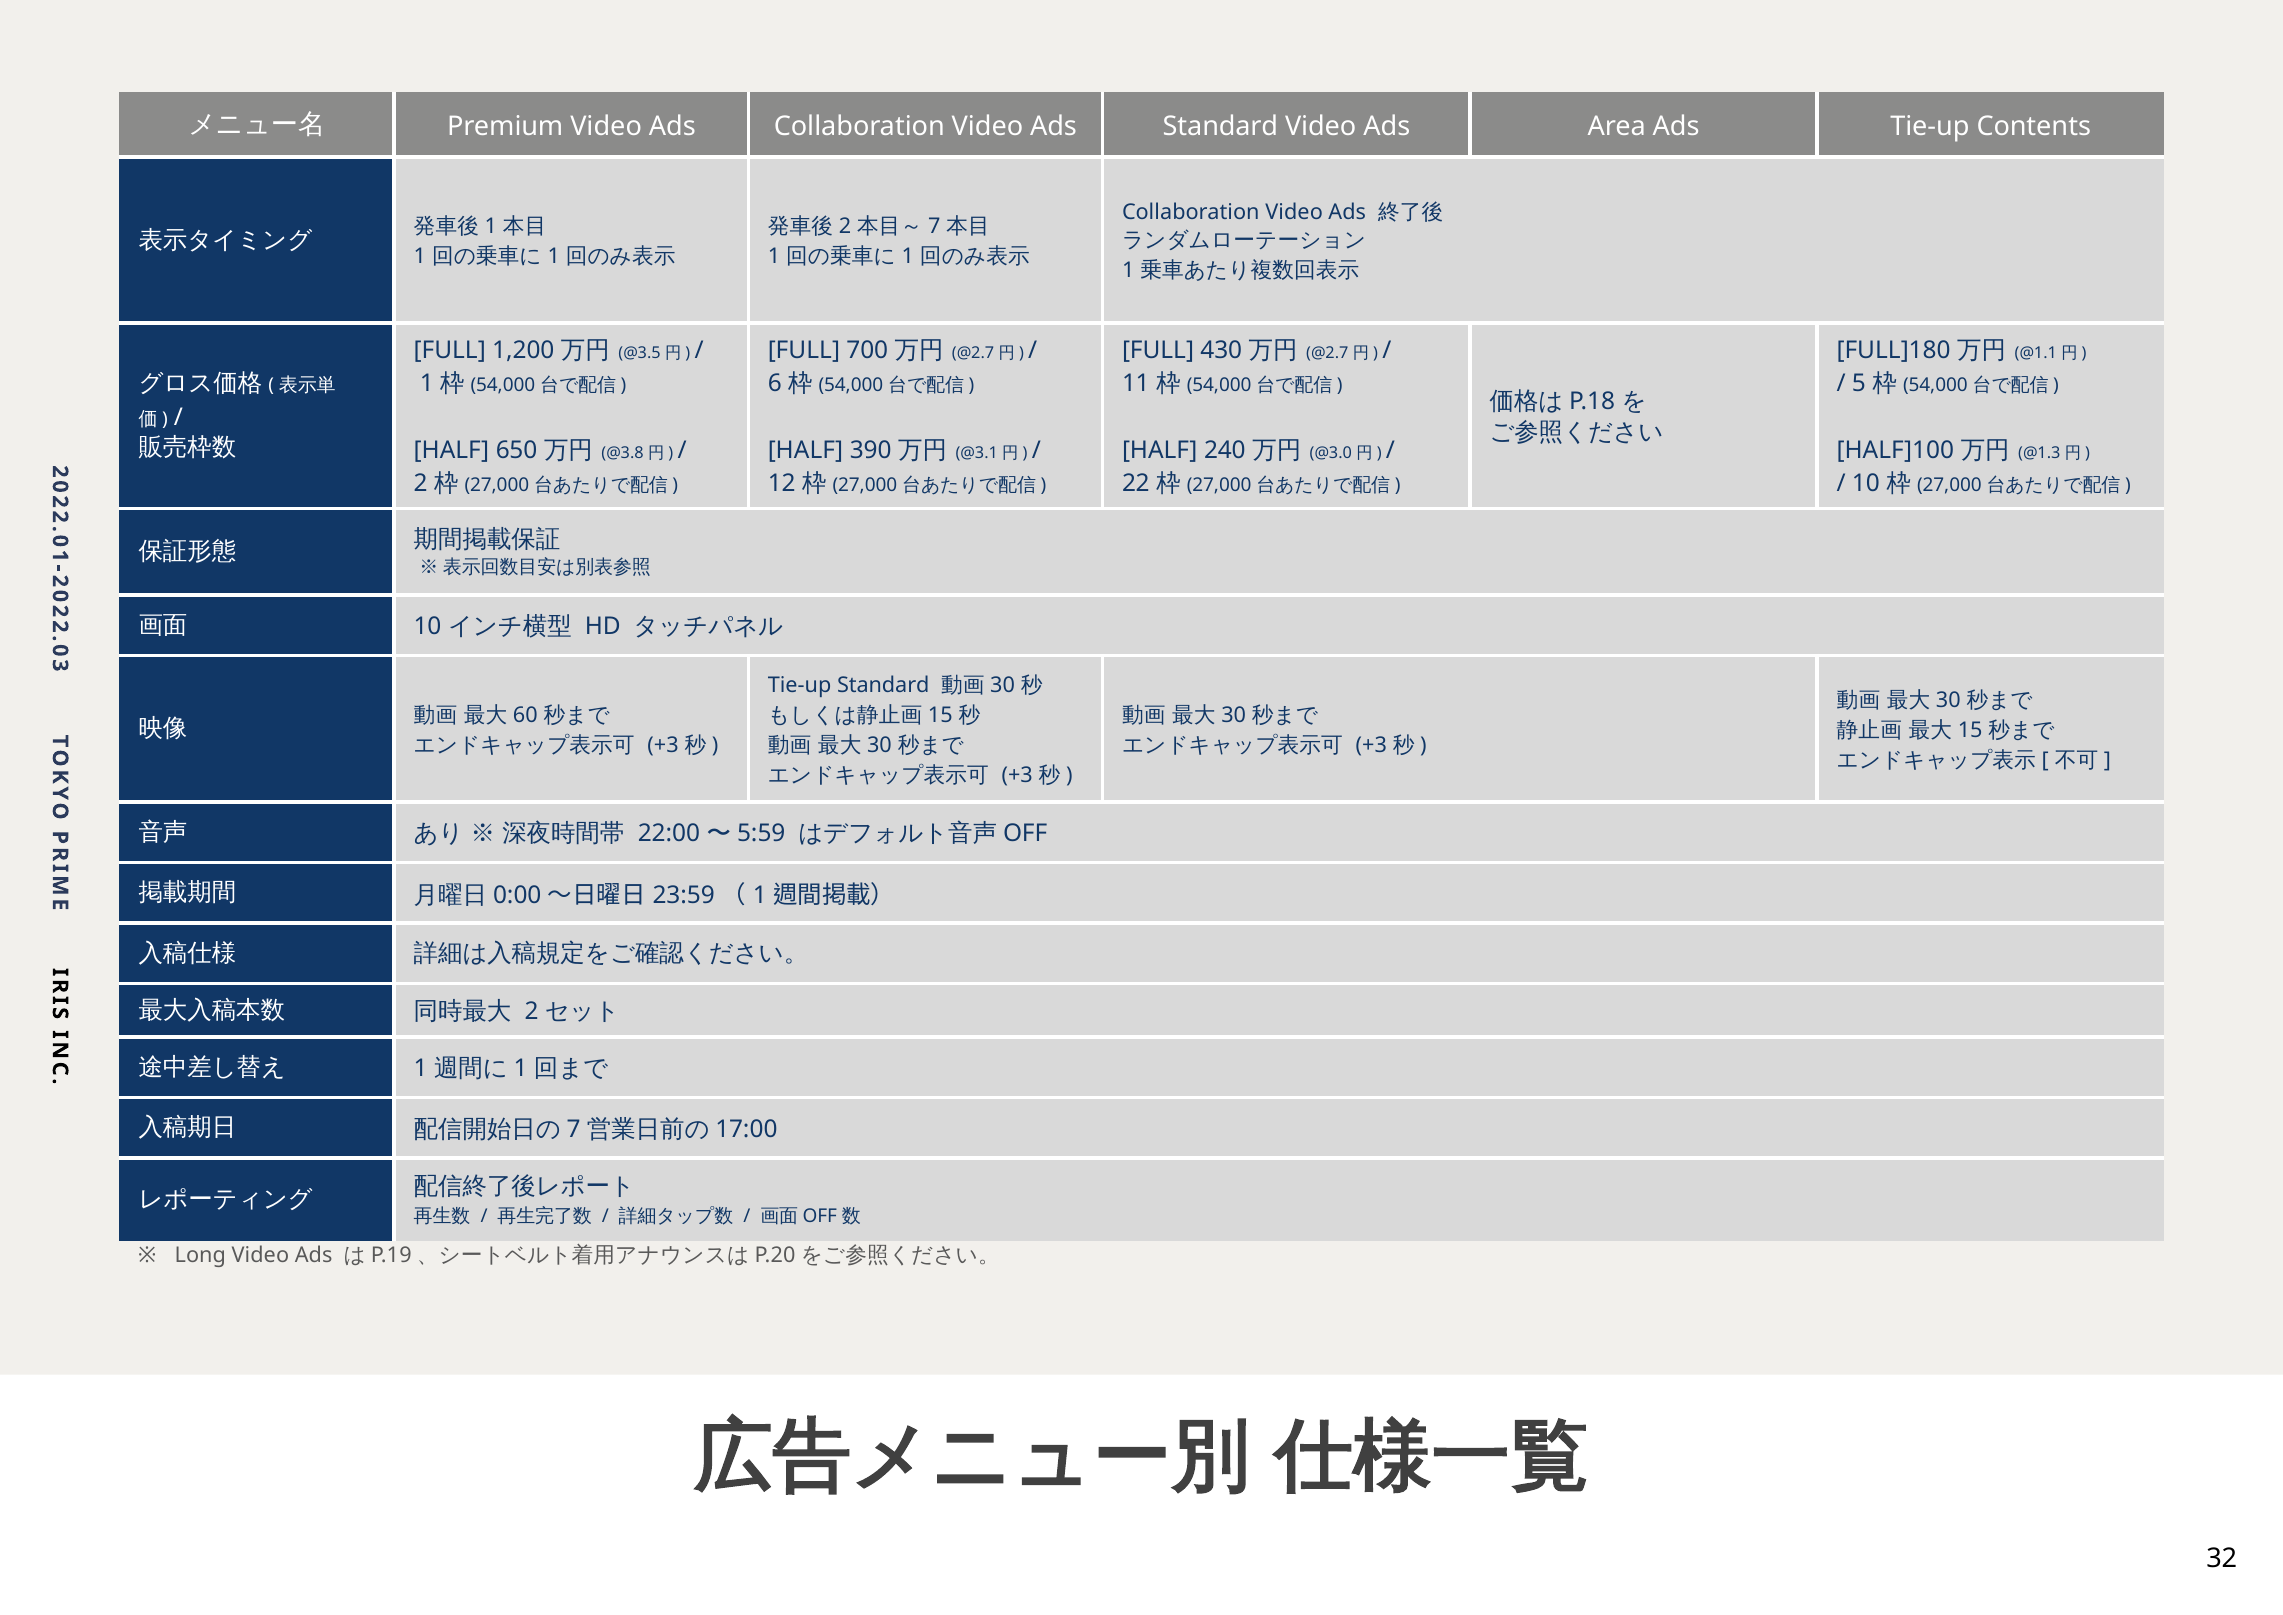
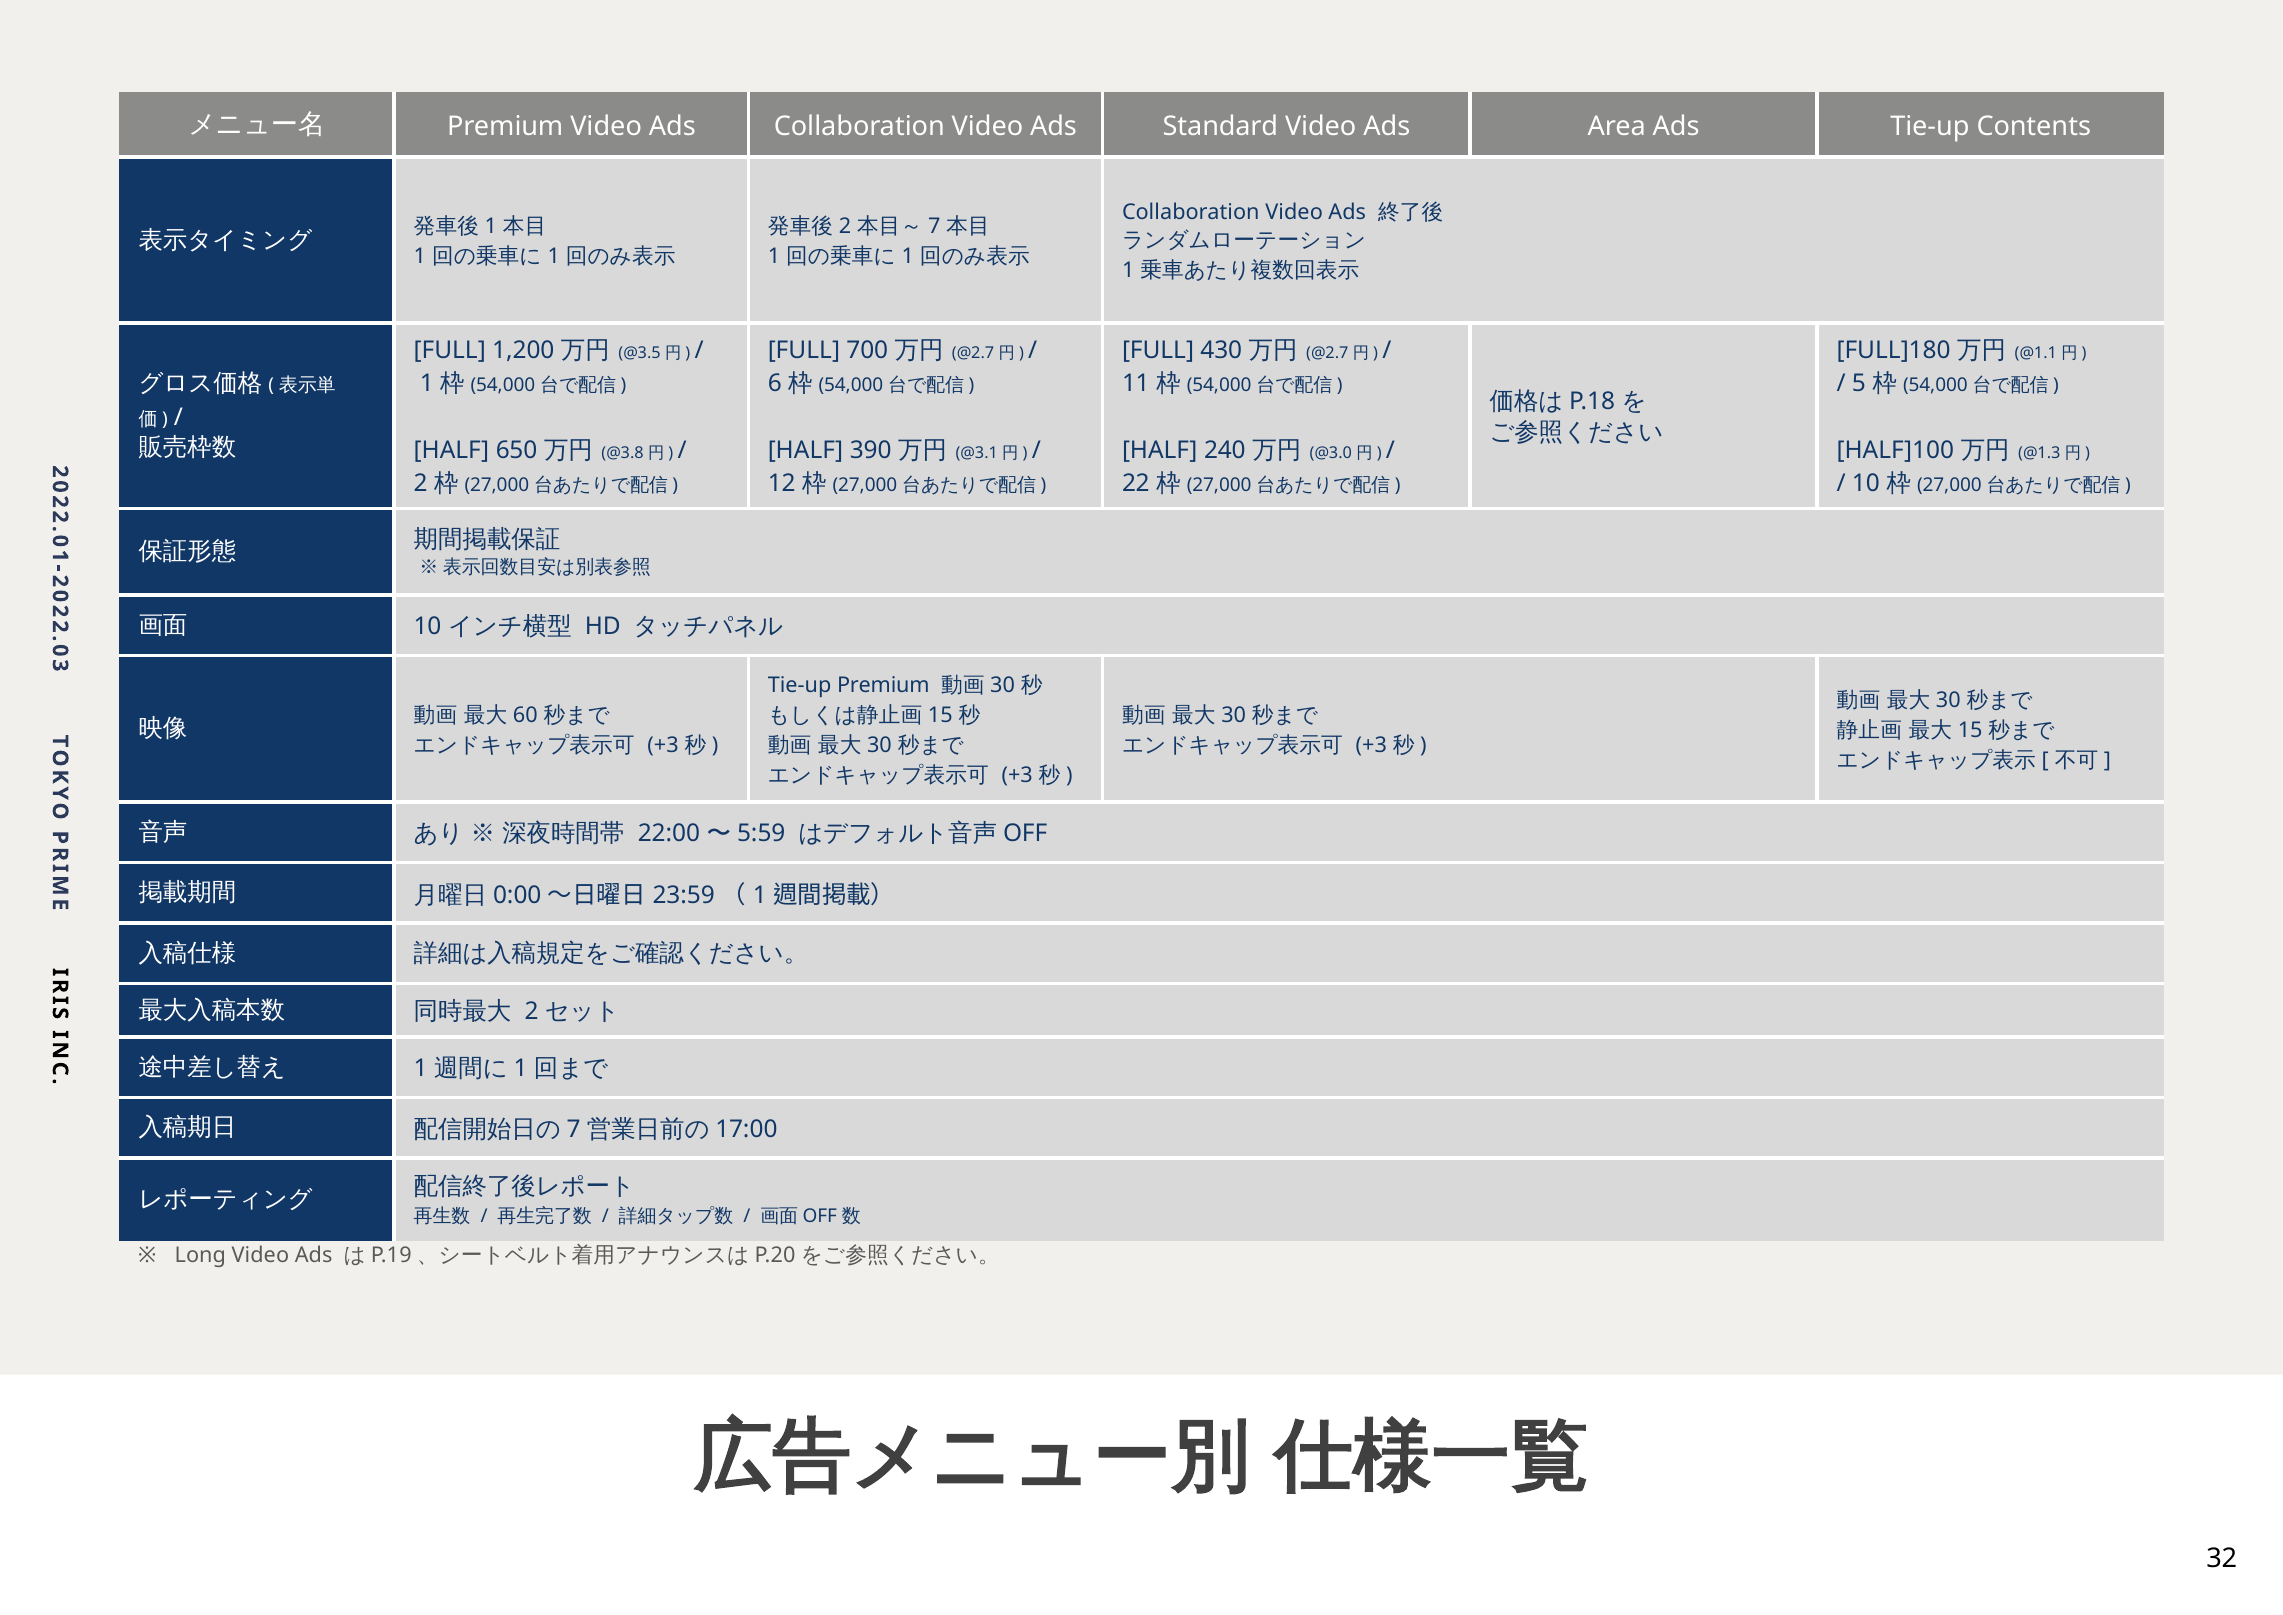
Tie-up Standard: Standard -> Premium (883, 685)
